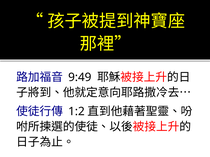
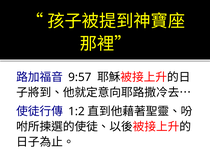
9:49: 9:49 -> 9:57 (80, 77)
